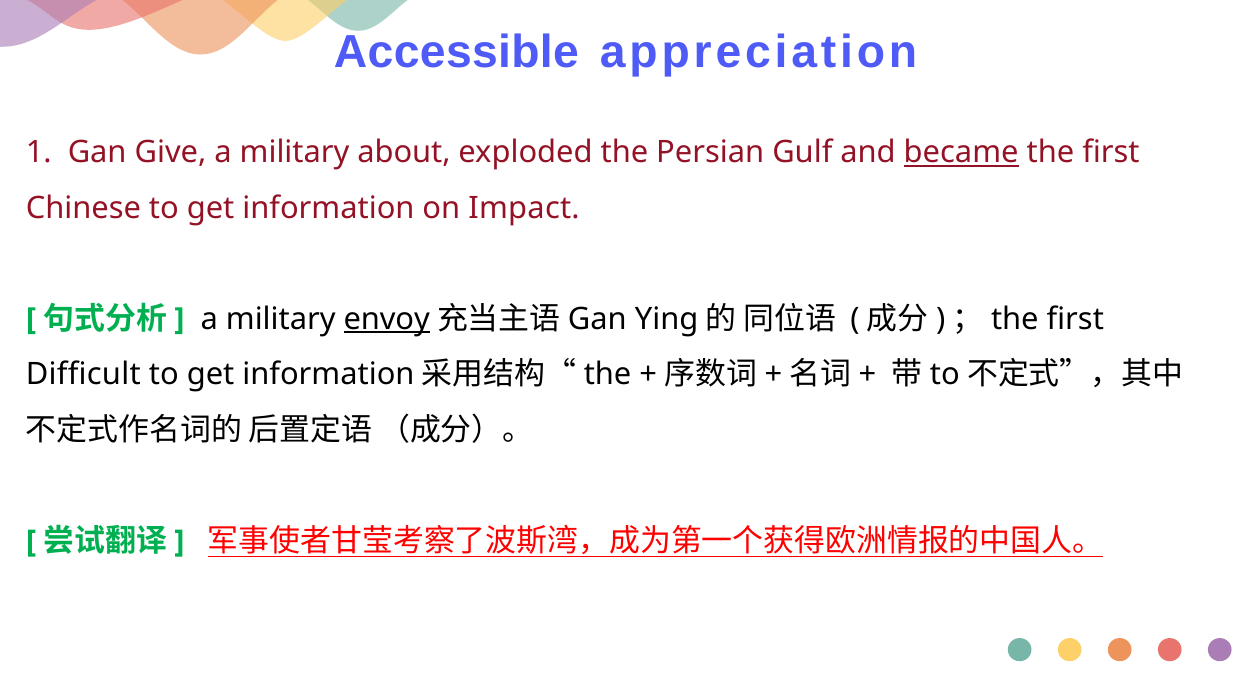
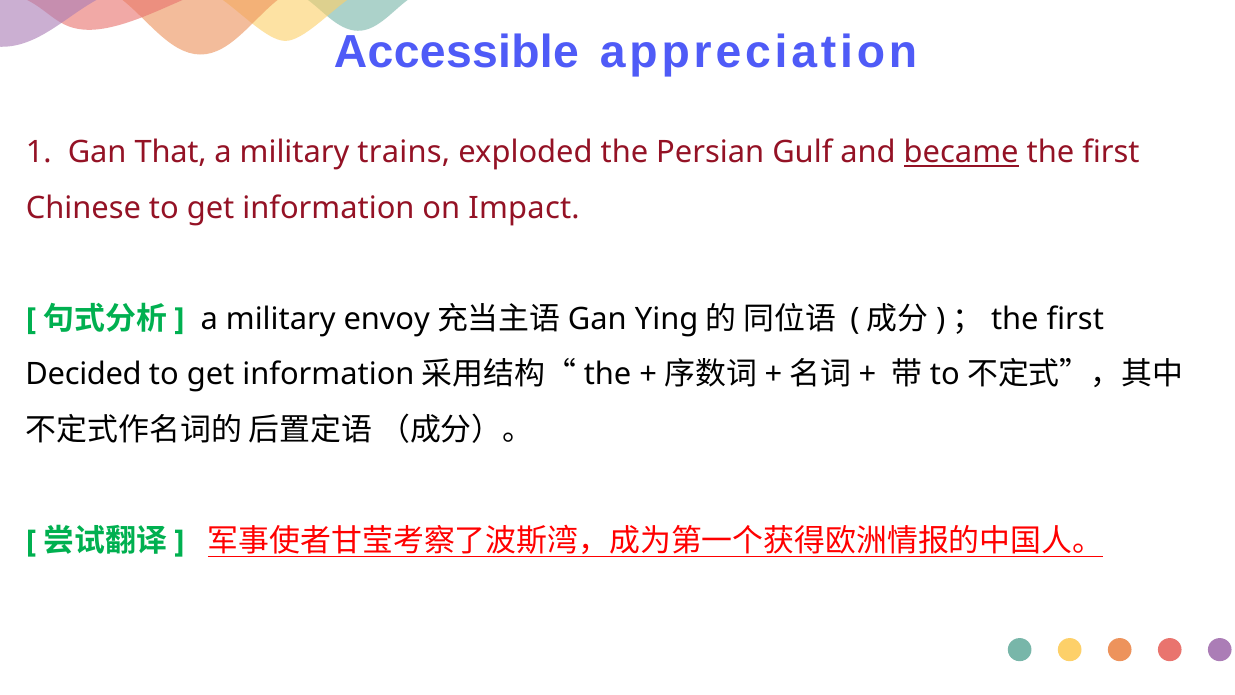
Give: Give -> That (171, 152)
about: about -> trains (404, 152)
envoy underline: present -> none (387, 319)
Difficult: Difficult -> Decided (84, 375)
